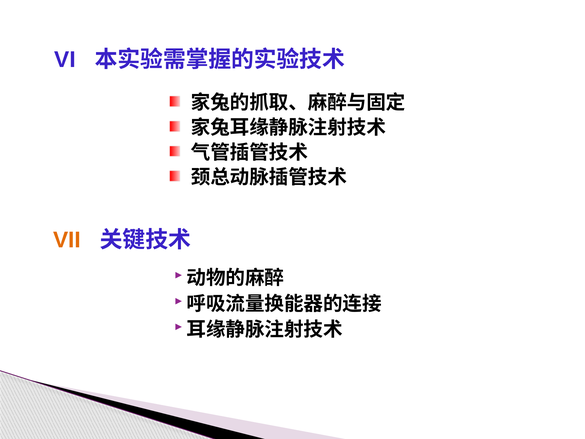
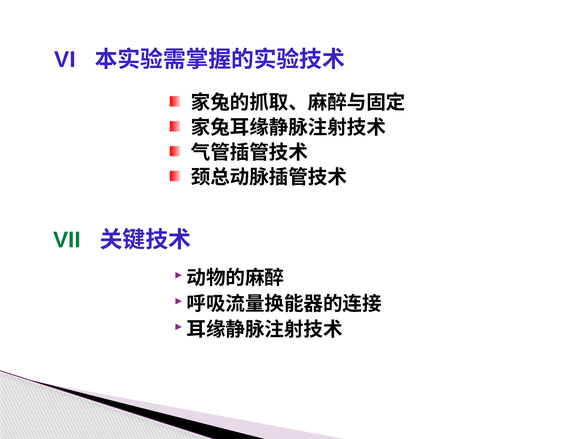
VII colour: orange -> green (67, 240)
